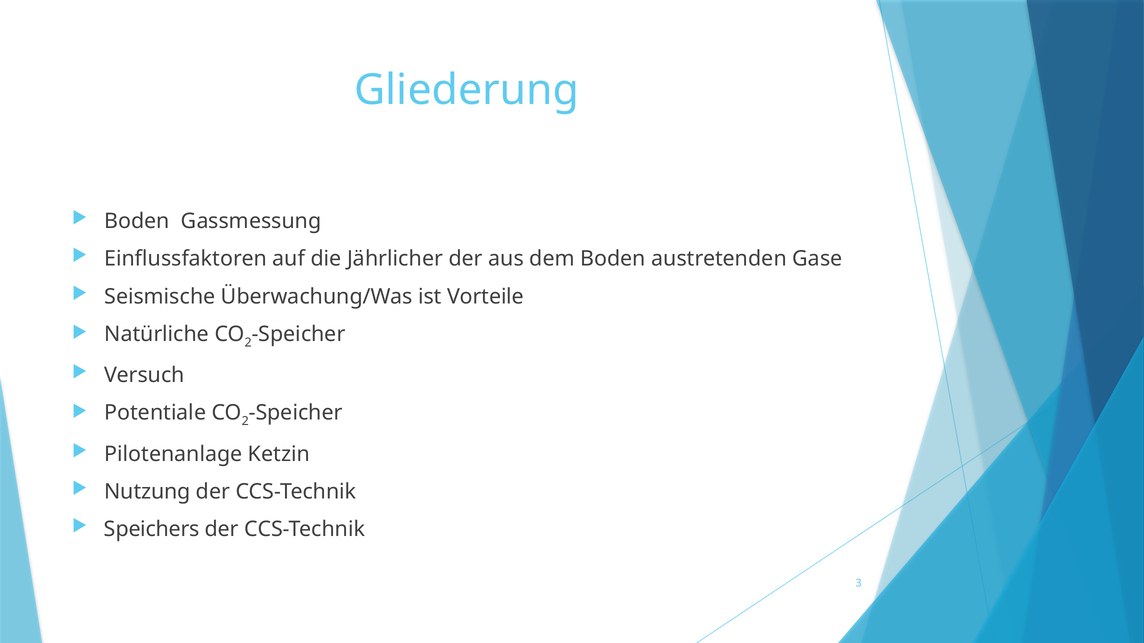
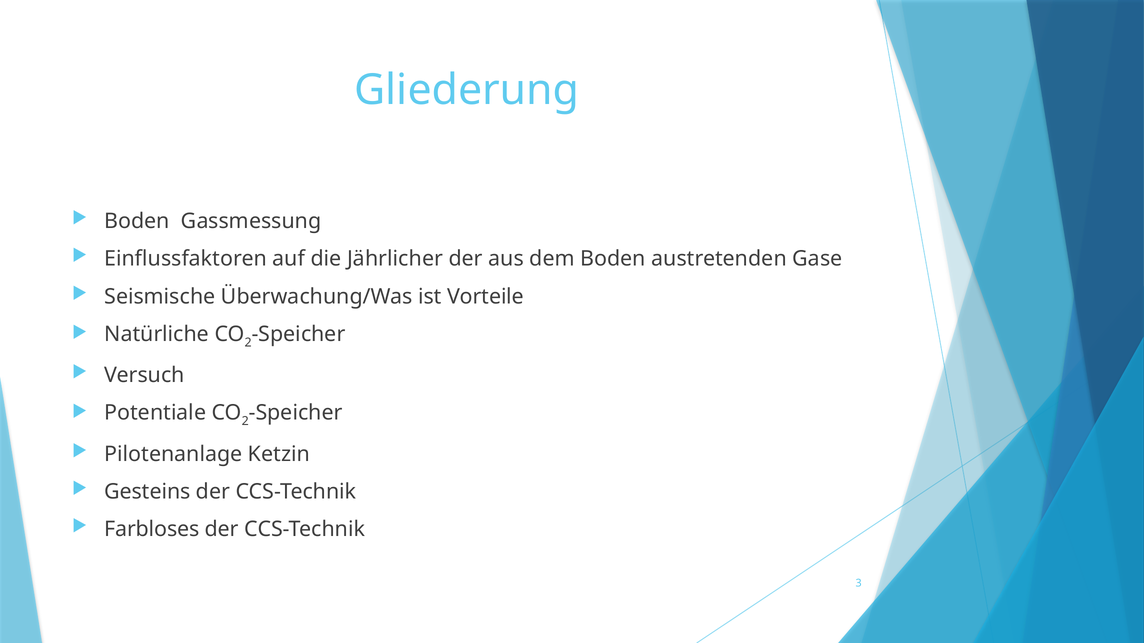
Nutzung: Nutzung -> Gesteins (147, 492)
Speichers: Speichers -> Farbloses (152, 530)
